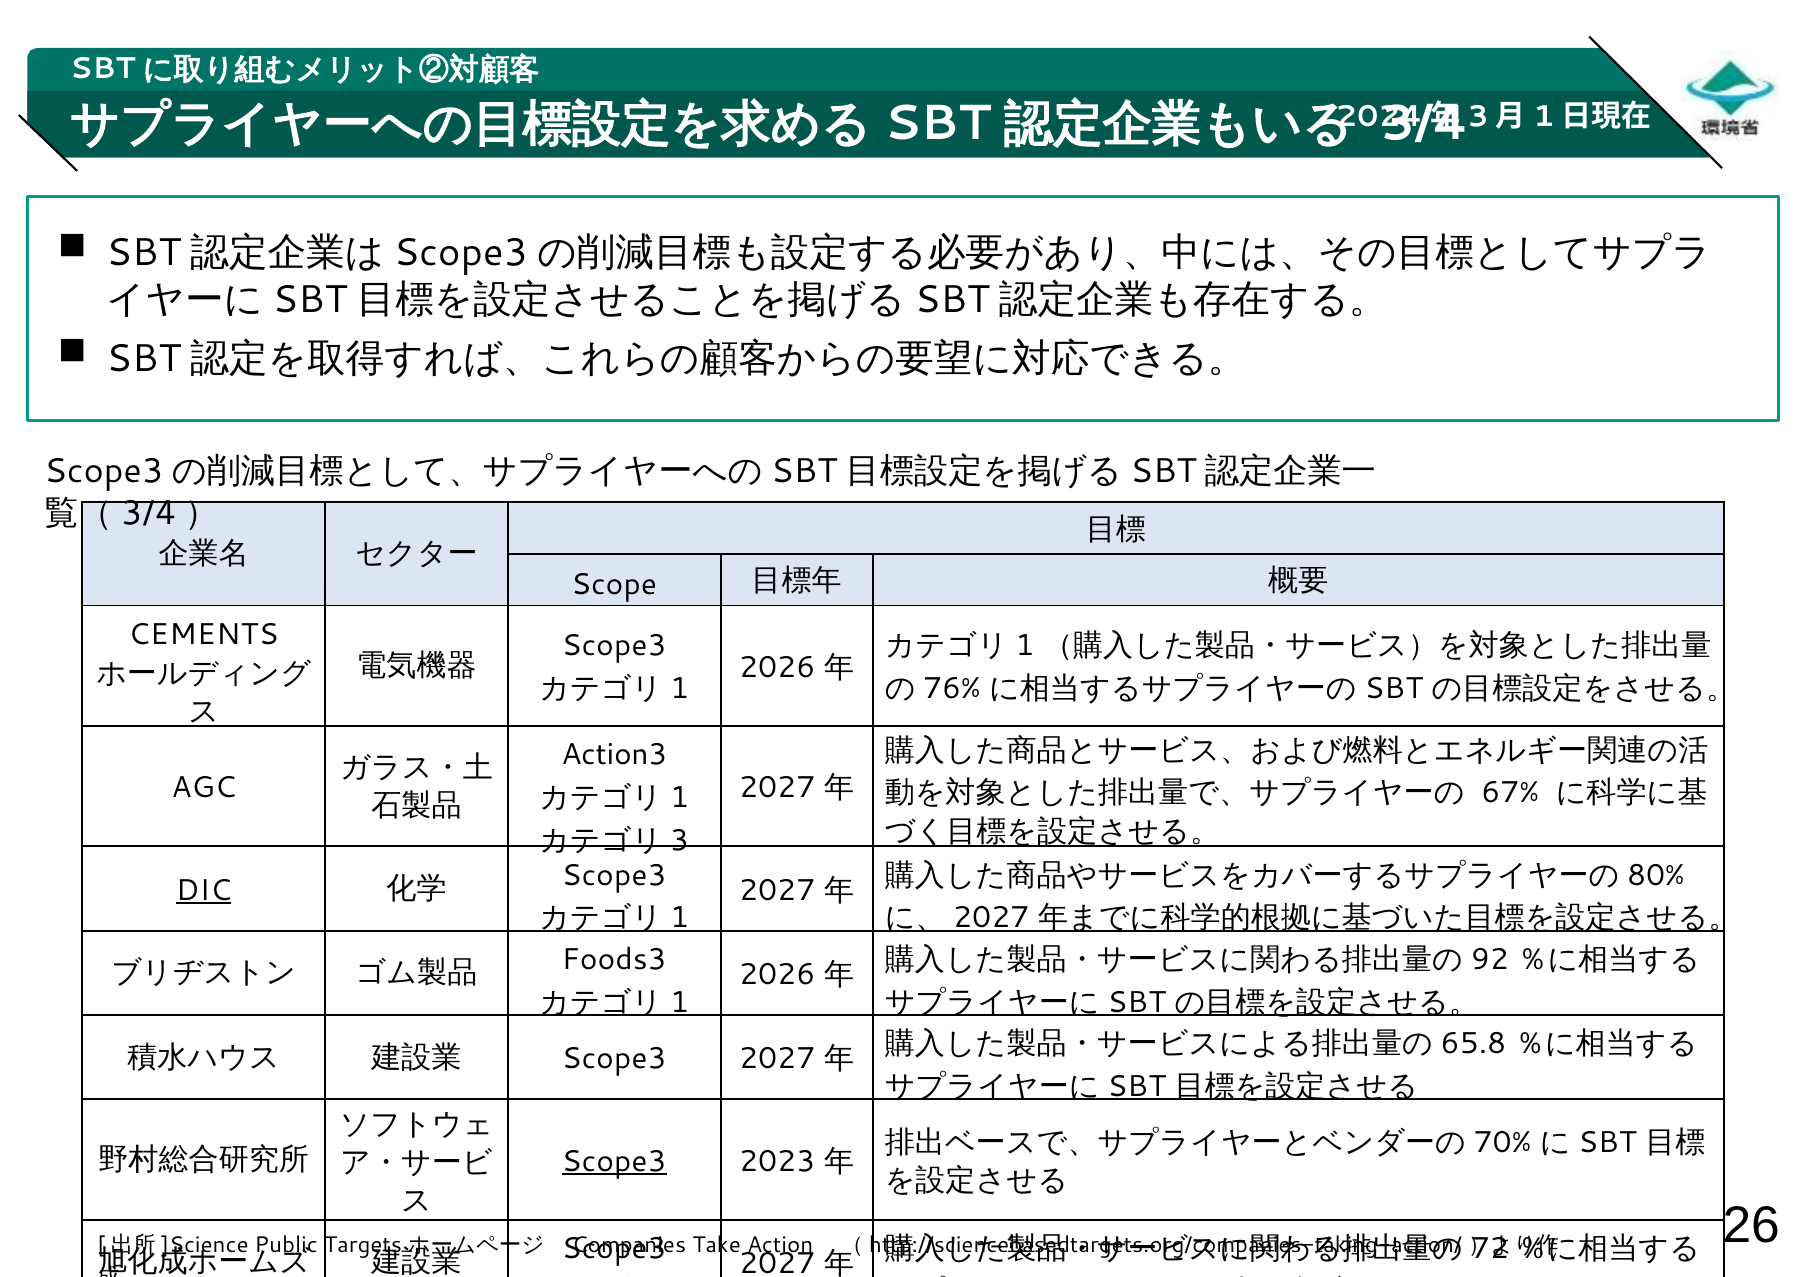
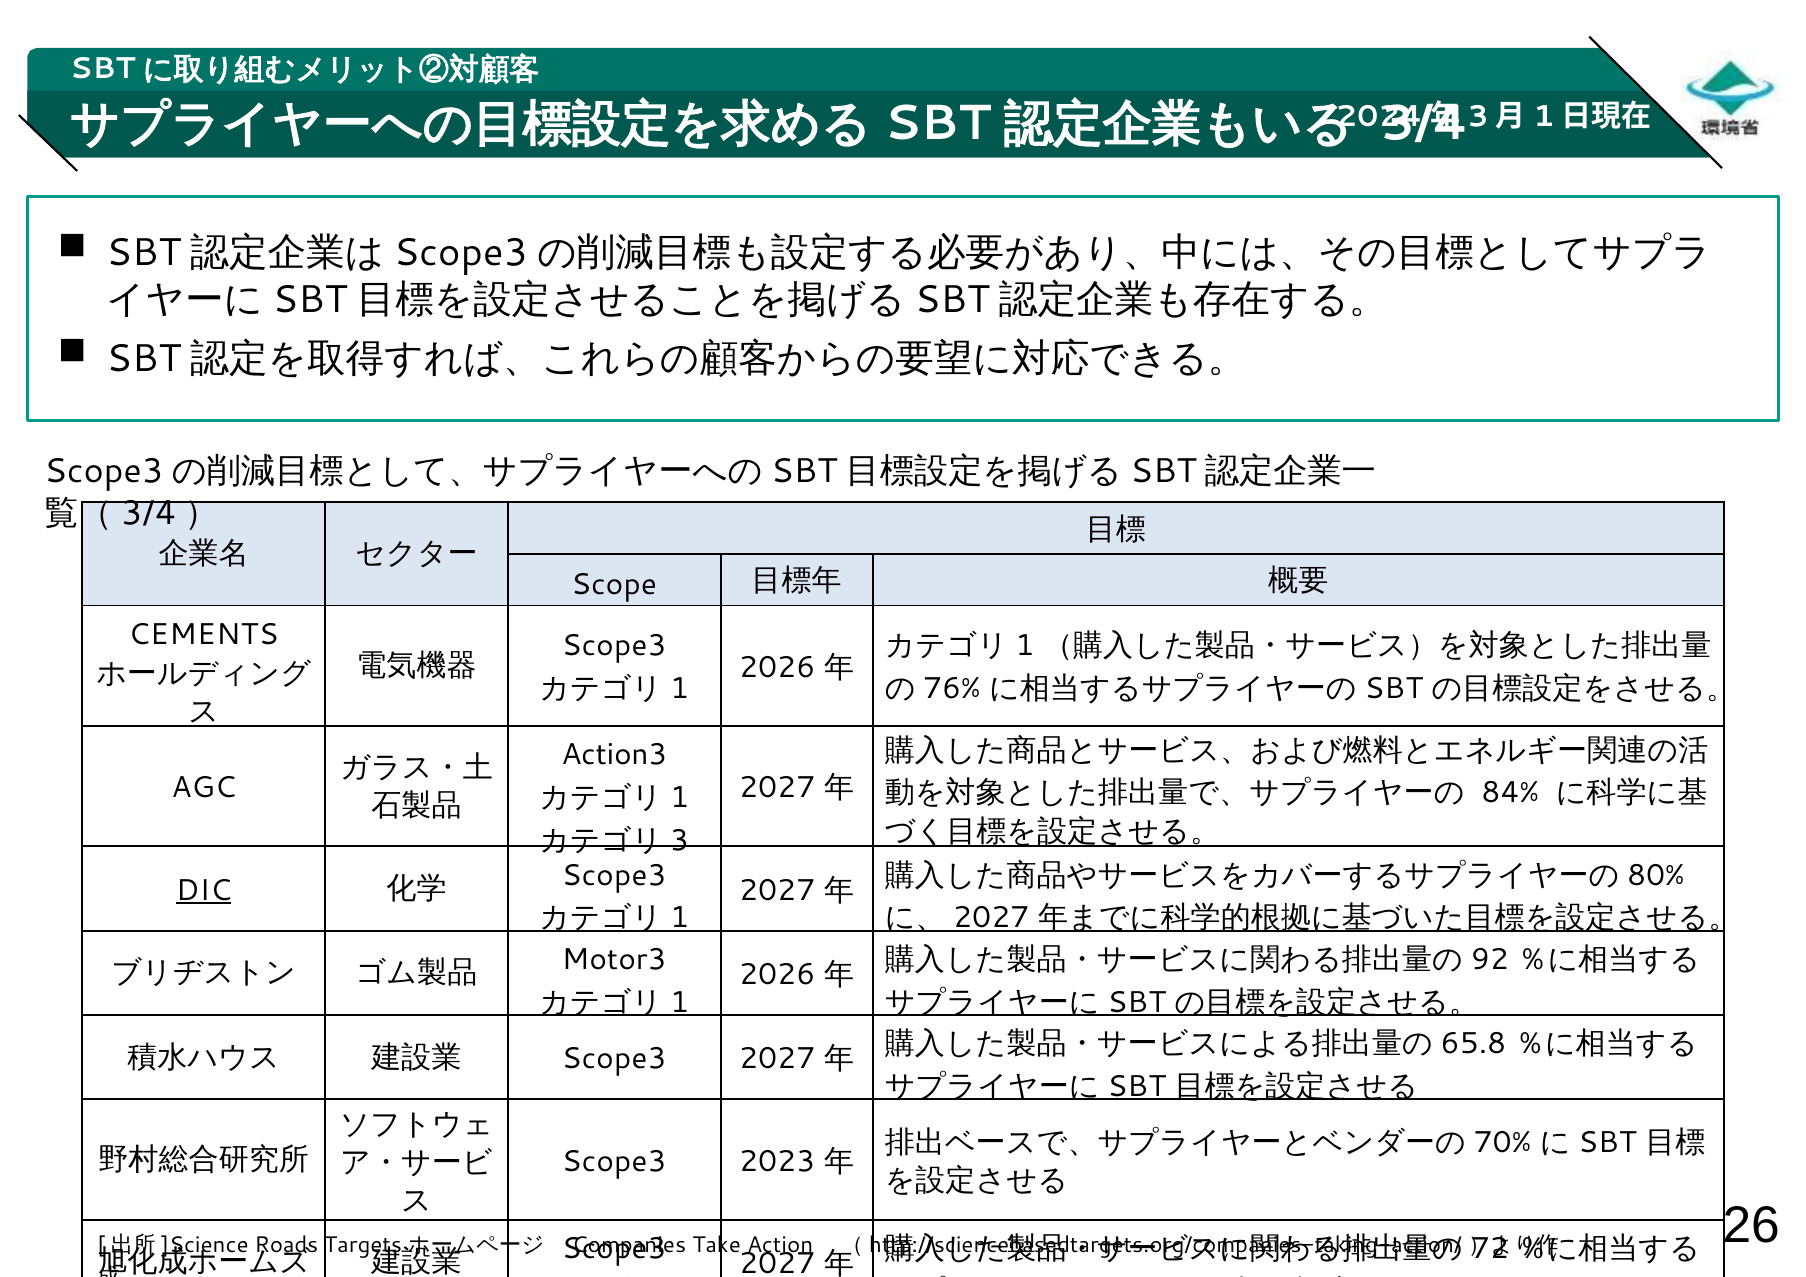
67%: 67% -> 84% (1510, 793)
Foods3: Foods3 -> Motor3 (614, 960)
Scope3 underline: present -> none (614, 1161)
Public: Public -> Roads (286, 1245)
